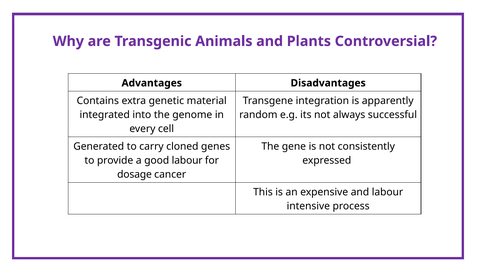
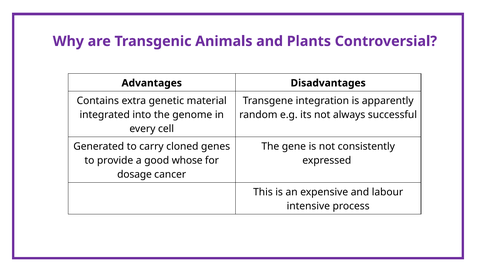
good labour: labour -> whose (187, 160)
